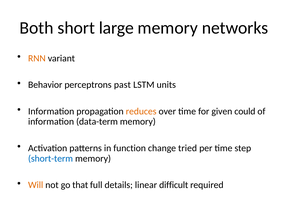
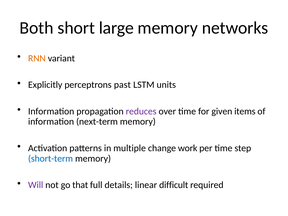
Behavior: Behavior -> Explicitly (45, 85)
reduces colour: orange -> purple (141, 111)
could: could -> items (245, 111)
data-term: data-term -> next-term (97, 122)
function: function -> multiple (130, 148)
tried: tried -> work (188, 148)
Will colour: orange -> purple (36, 185)
